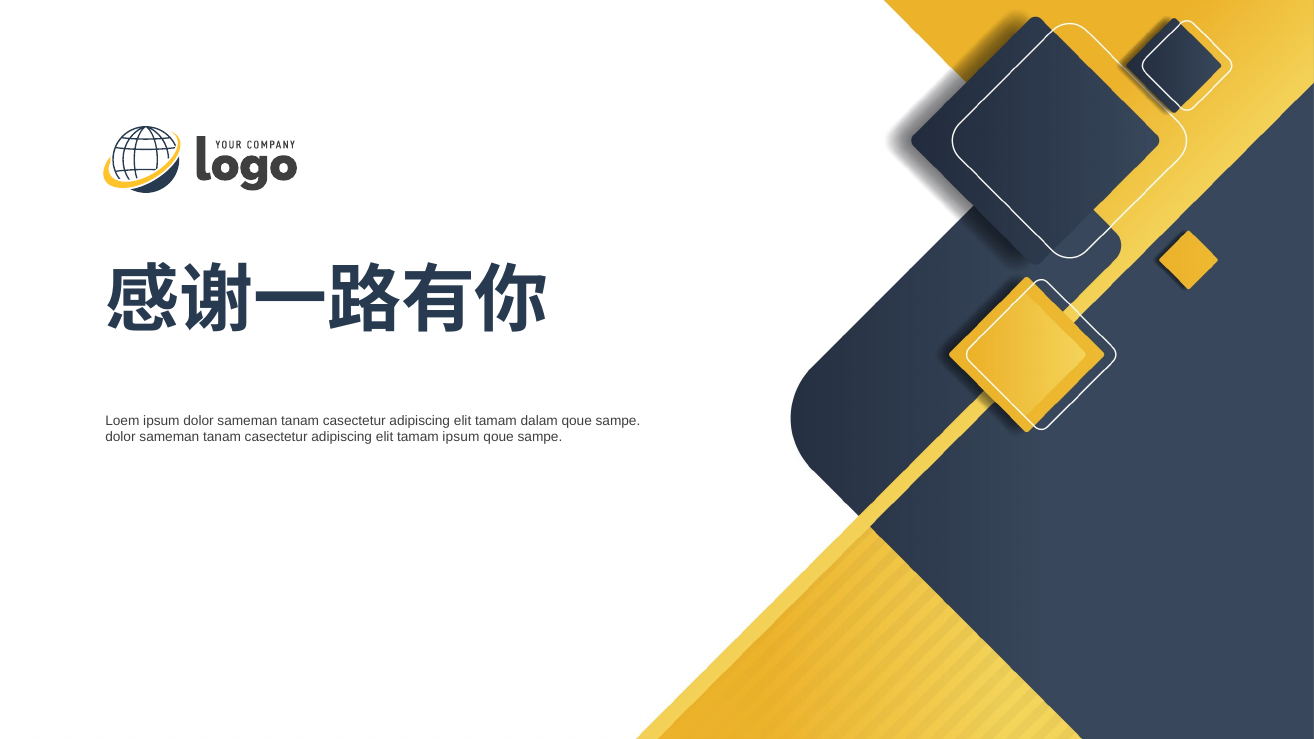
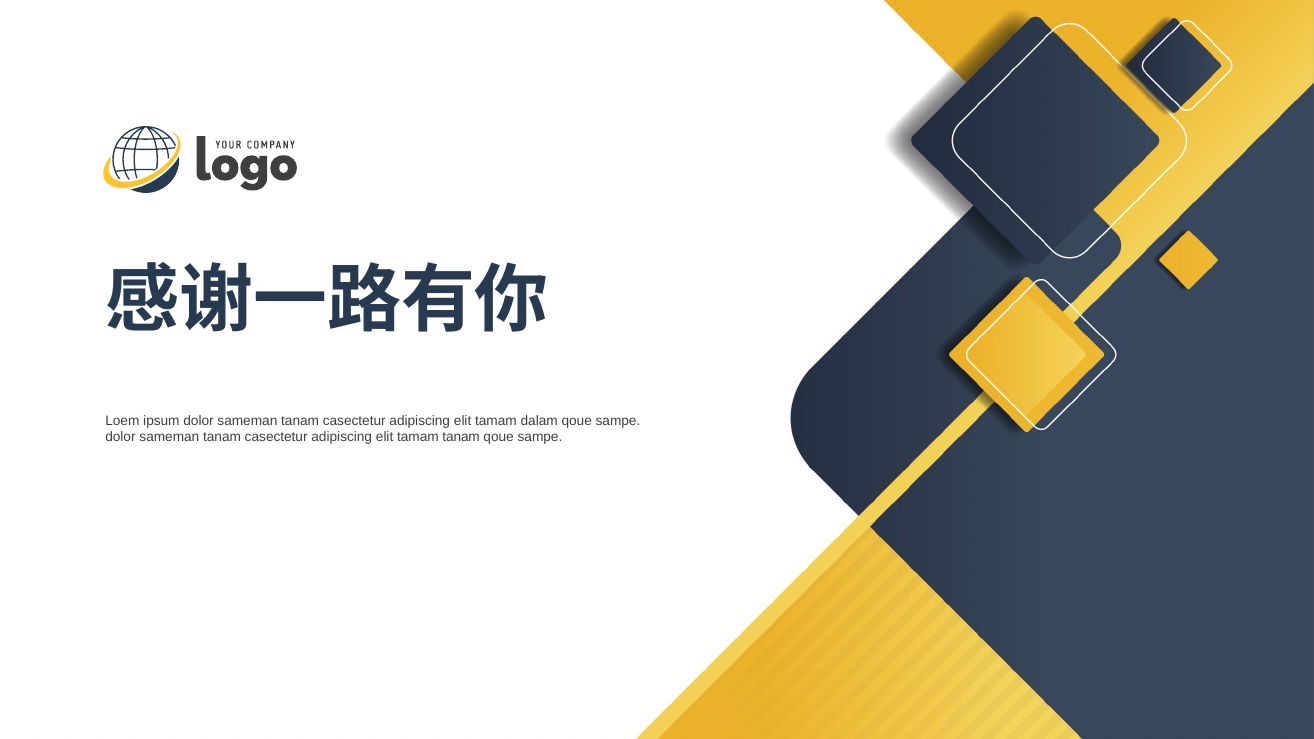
tamam ipsum: ipsum -> tanam (461, 437)
